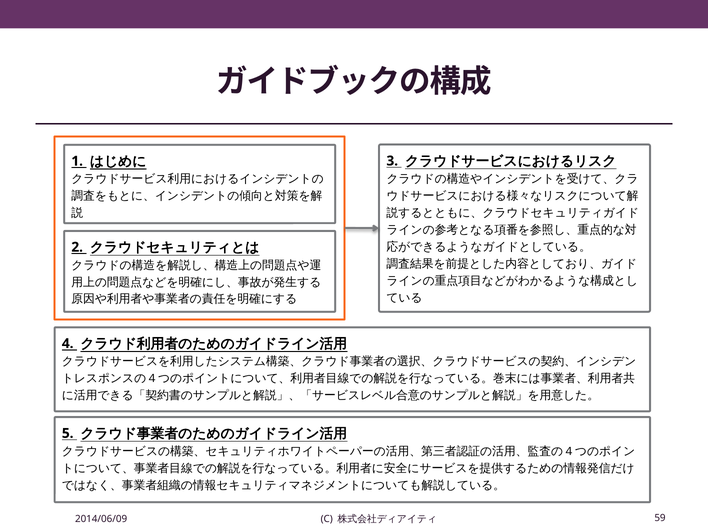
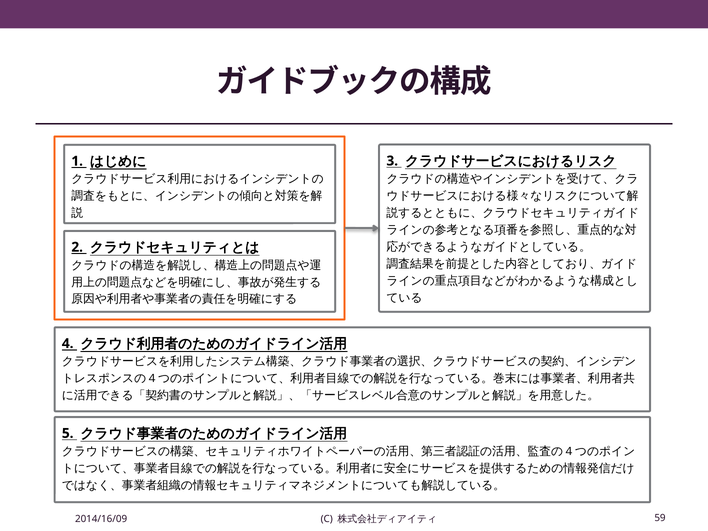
2014/06/09: 2014/06/09 -> 2014/16/09 (101, 519)
